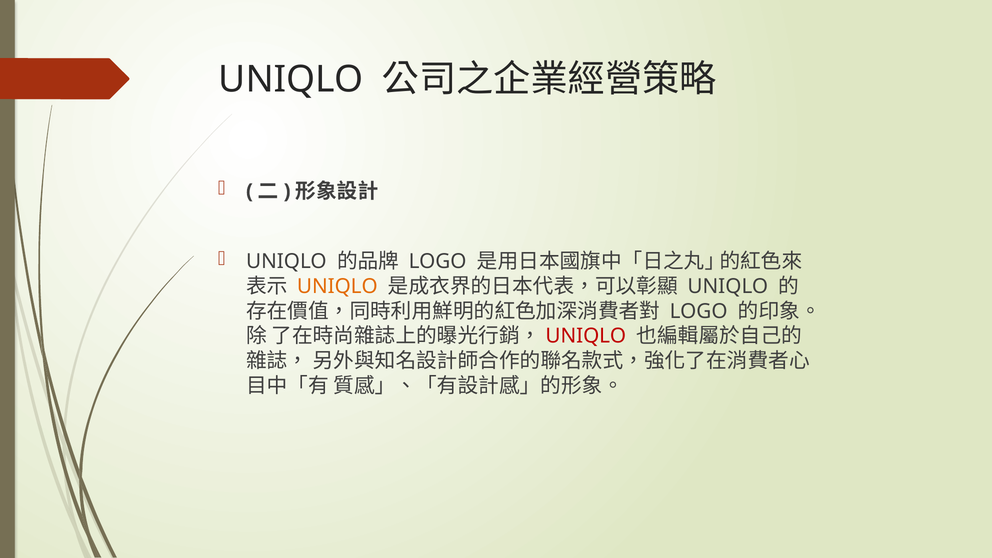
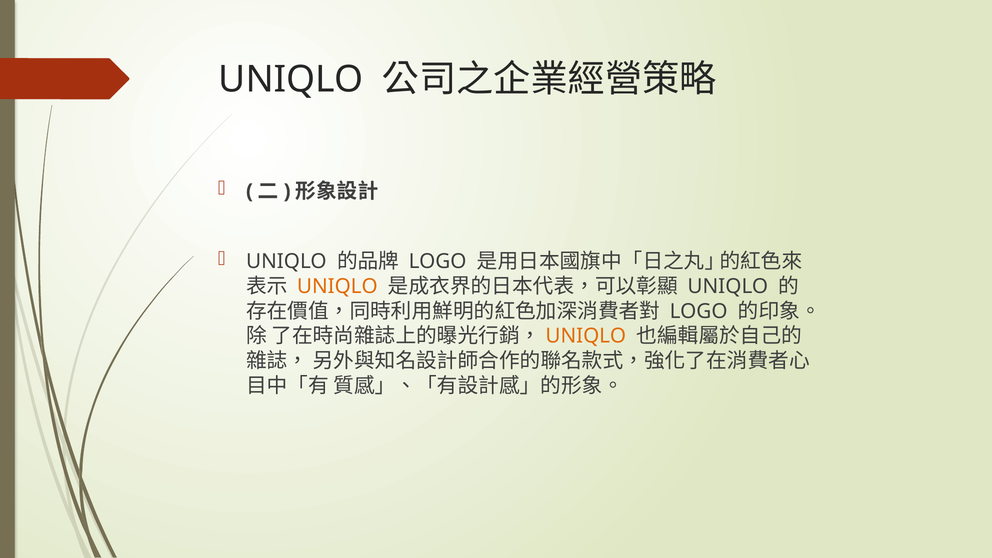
UNIQLO colour: red -> orange (586, 336)
